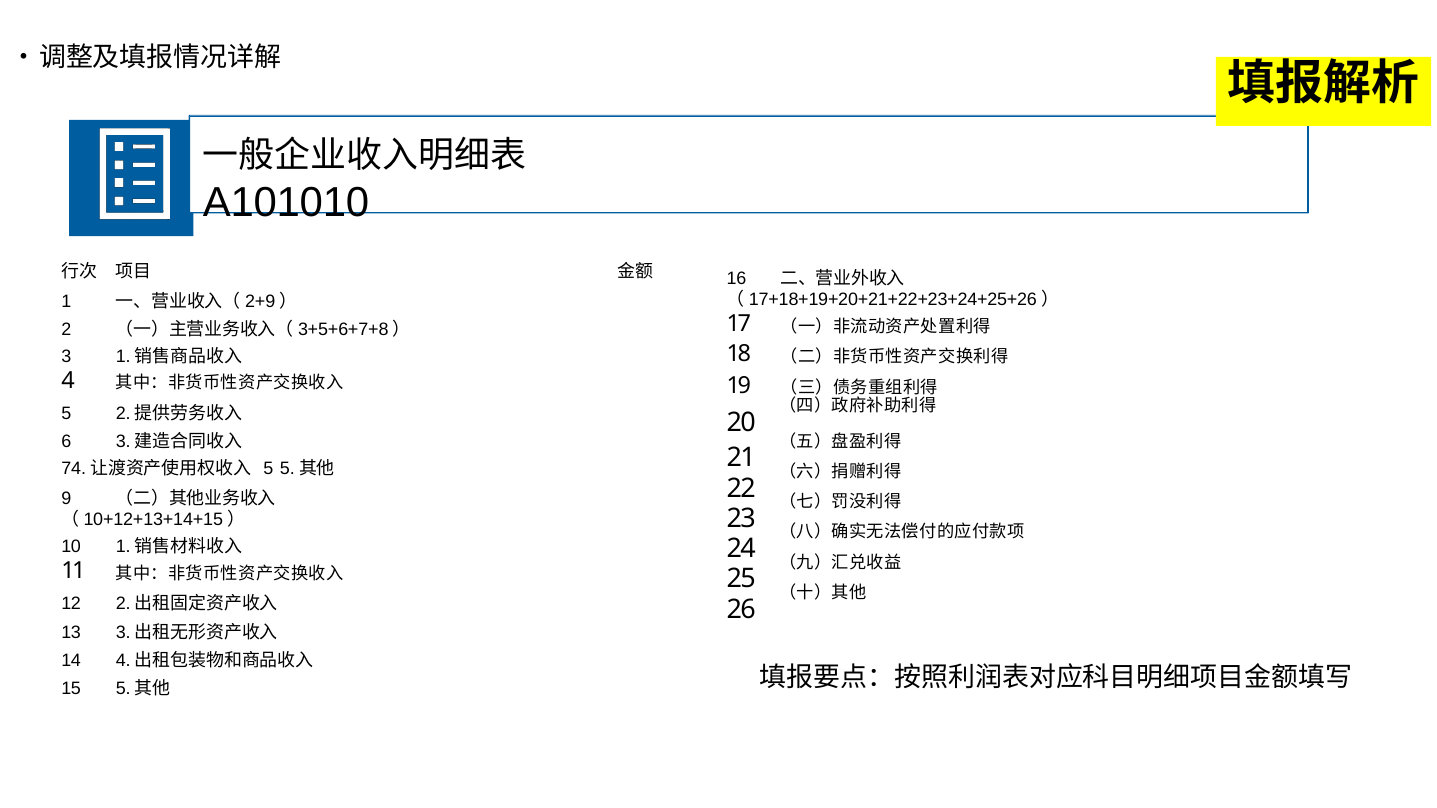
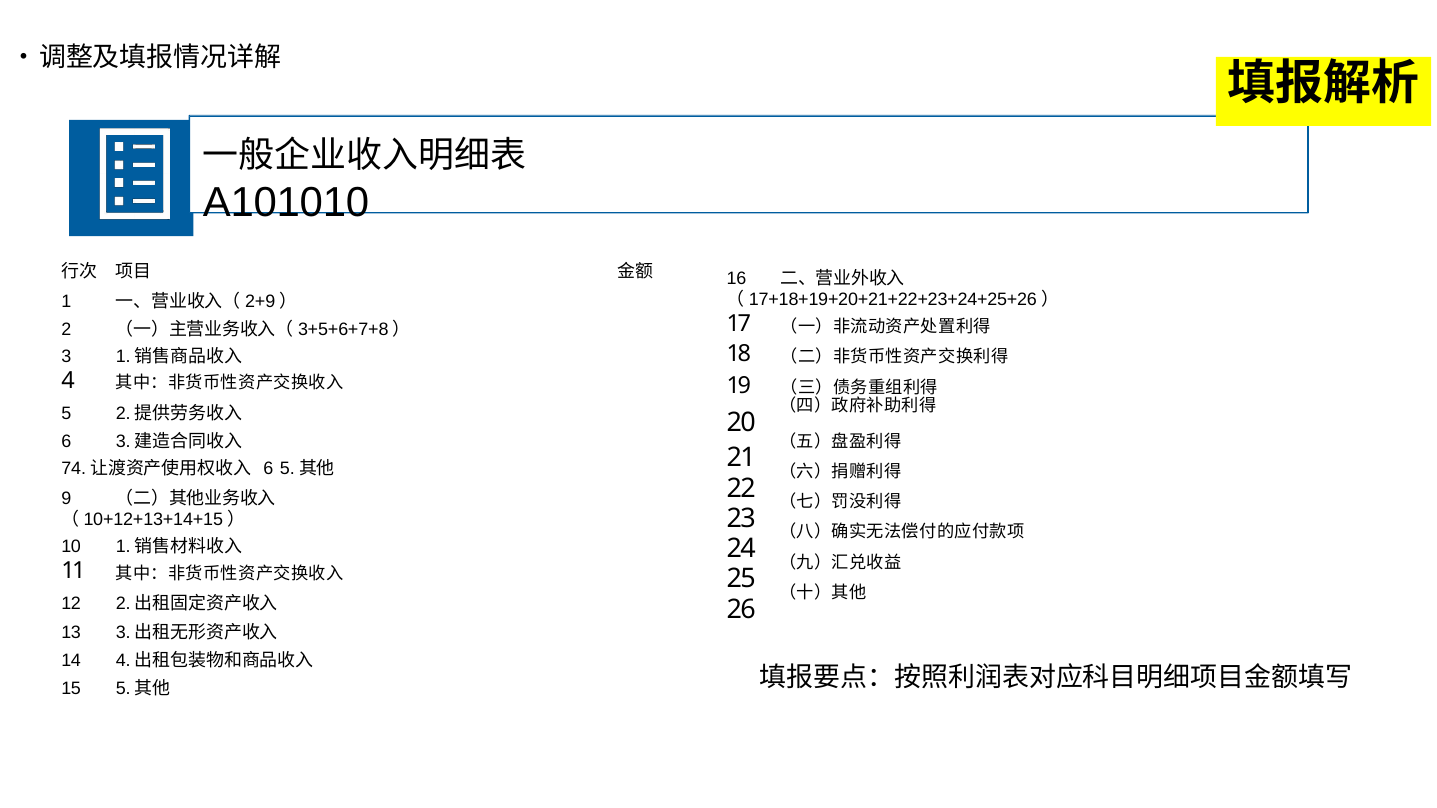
5: 5 -> 6 (268, 469)
